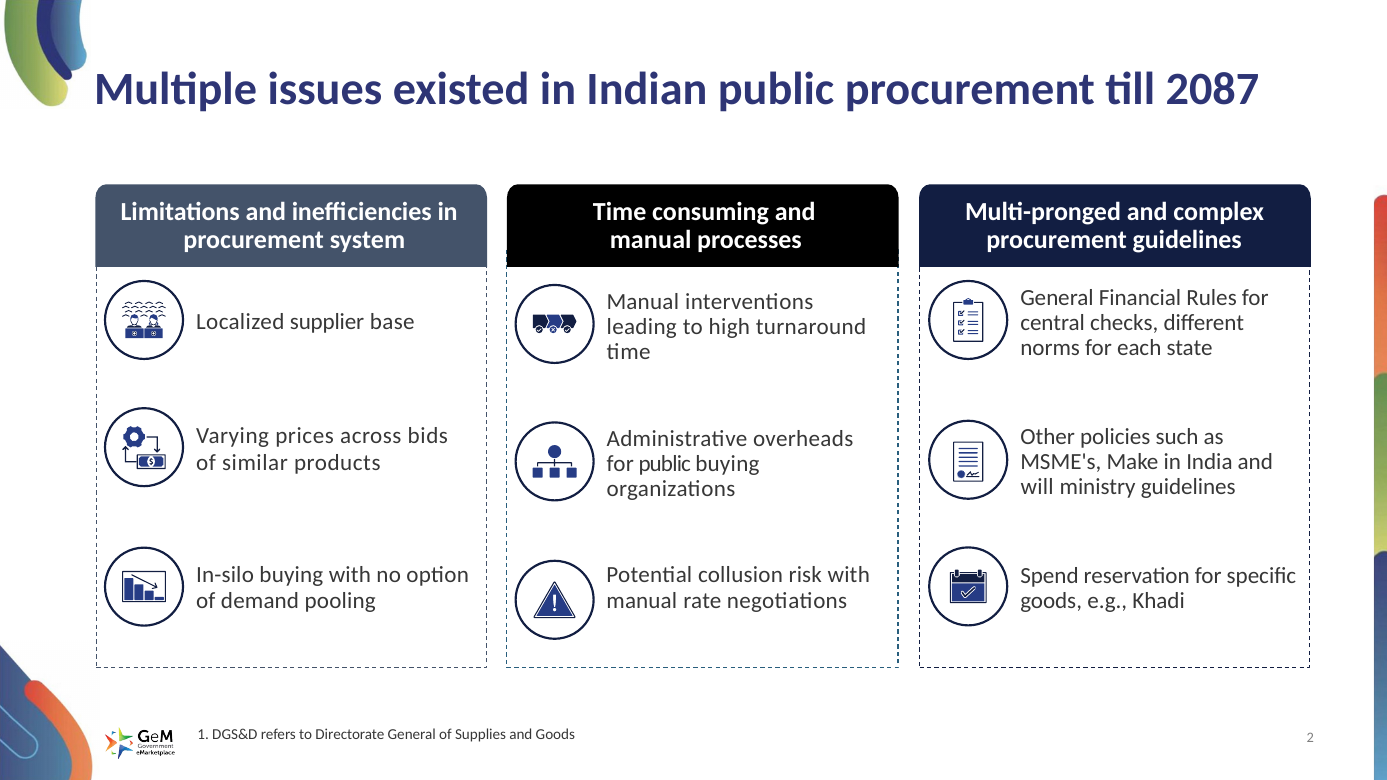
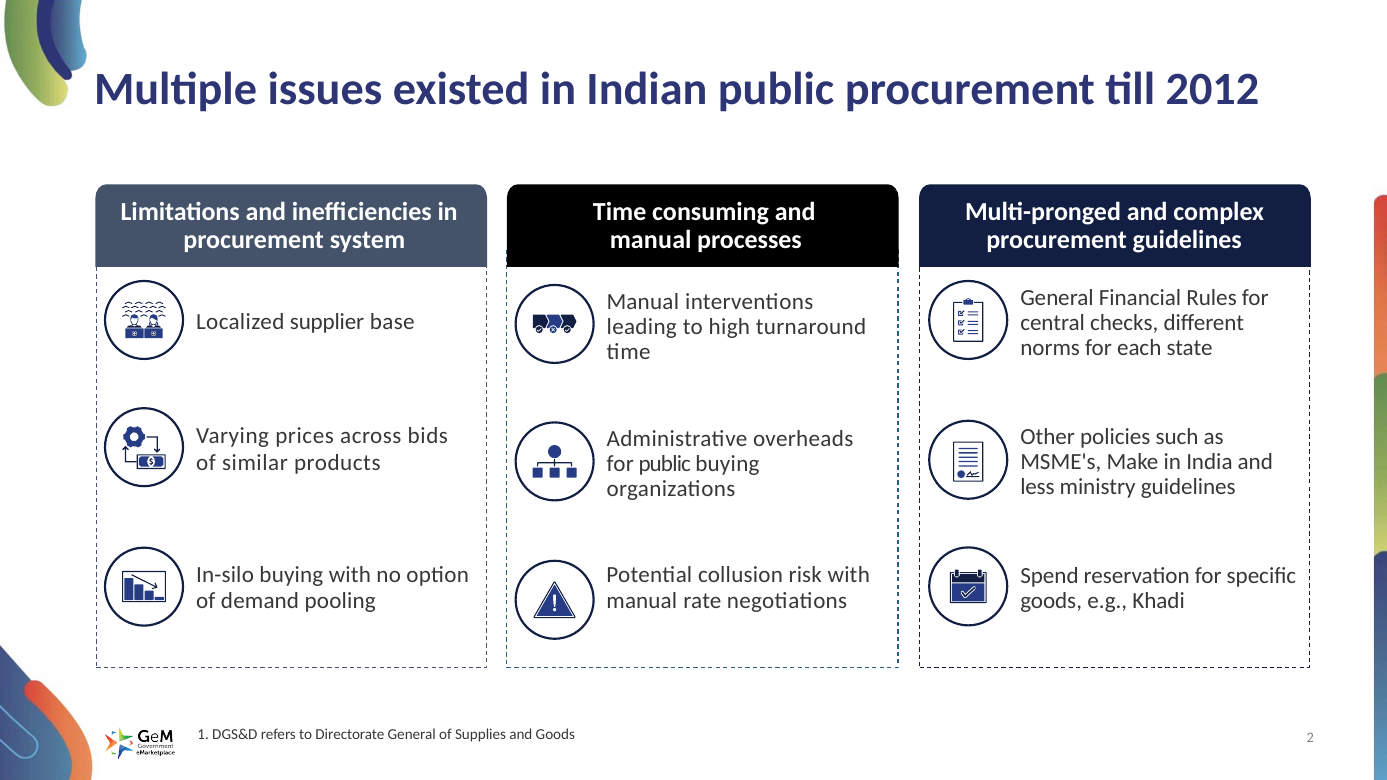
2087: 2087 -> 2012 (1212, 90)
will: will -> less (1037, 487)
